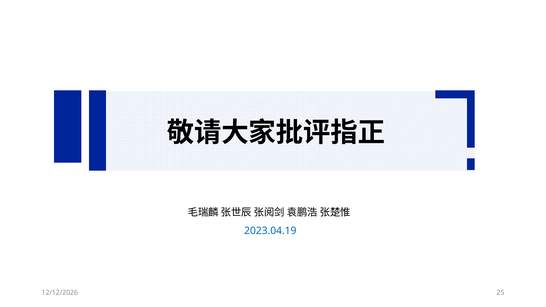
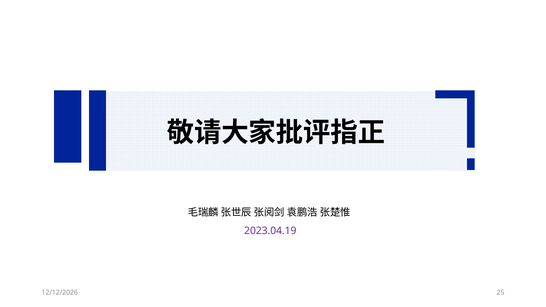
2023.04.19 colour: blue -> purple (270, 231)
